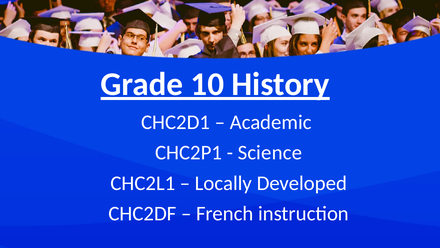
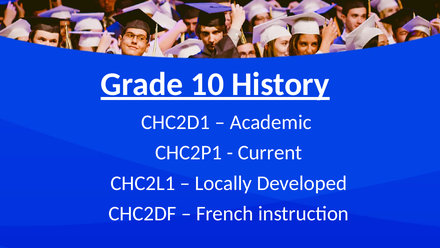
Science: Science -> Current (270, 152)
